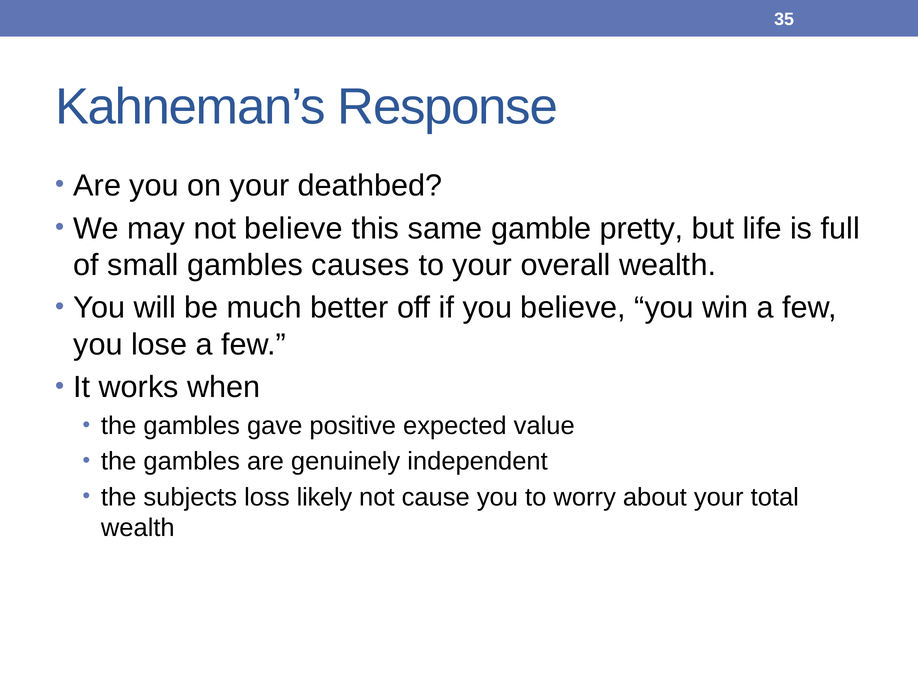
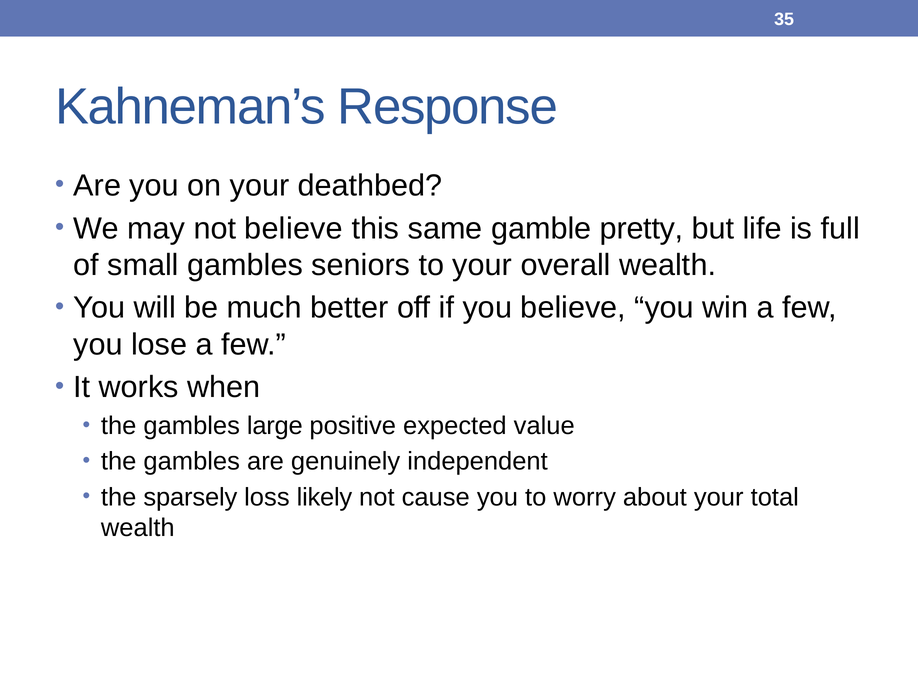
causes: causes -> seniors (361, 265)
gave: gave -> large (275, 426)
subjects: subjects -> sparsely (190, 497)
